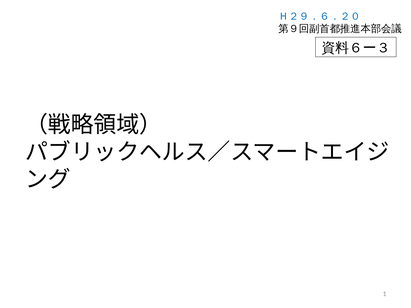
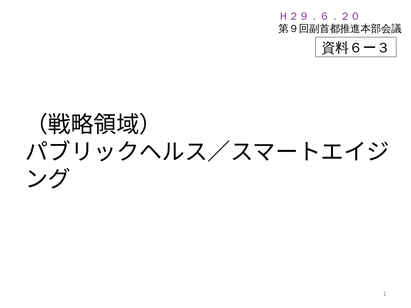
Ｈ２９．６．２０ colour: blue -> purple (319, 17)
